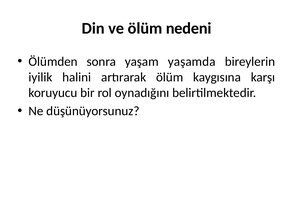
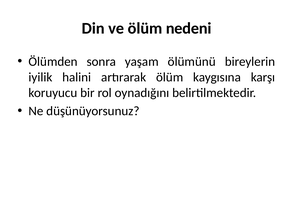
yaşamda: yaşamda -> ölümünü (192, 61)
